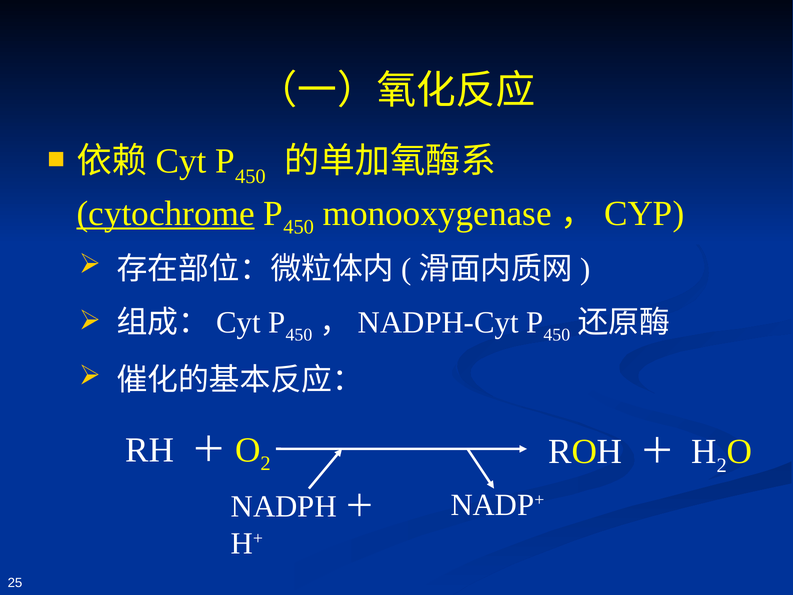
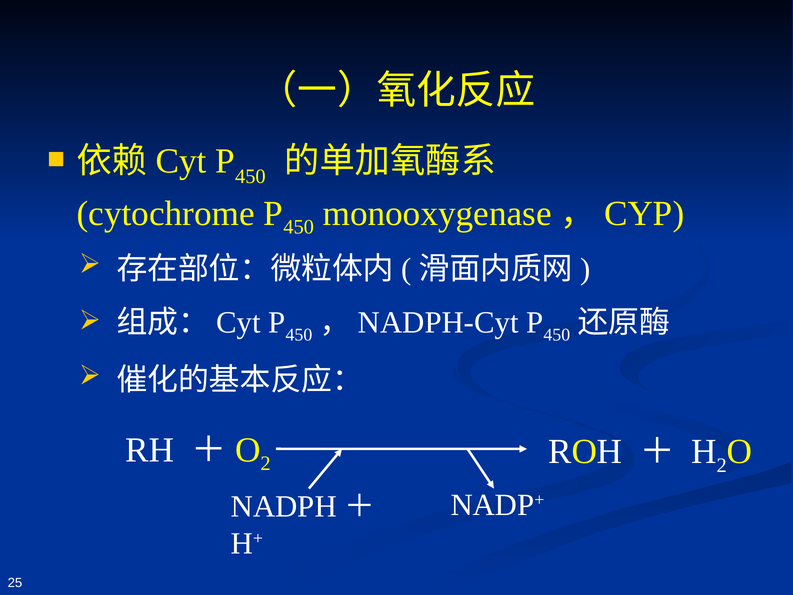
cytochrome underline: present -> none (166, 213)
